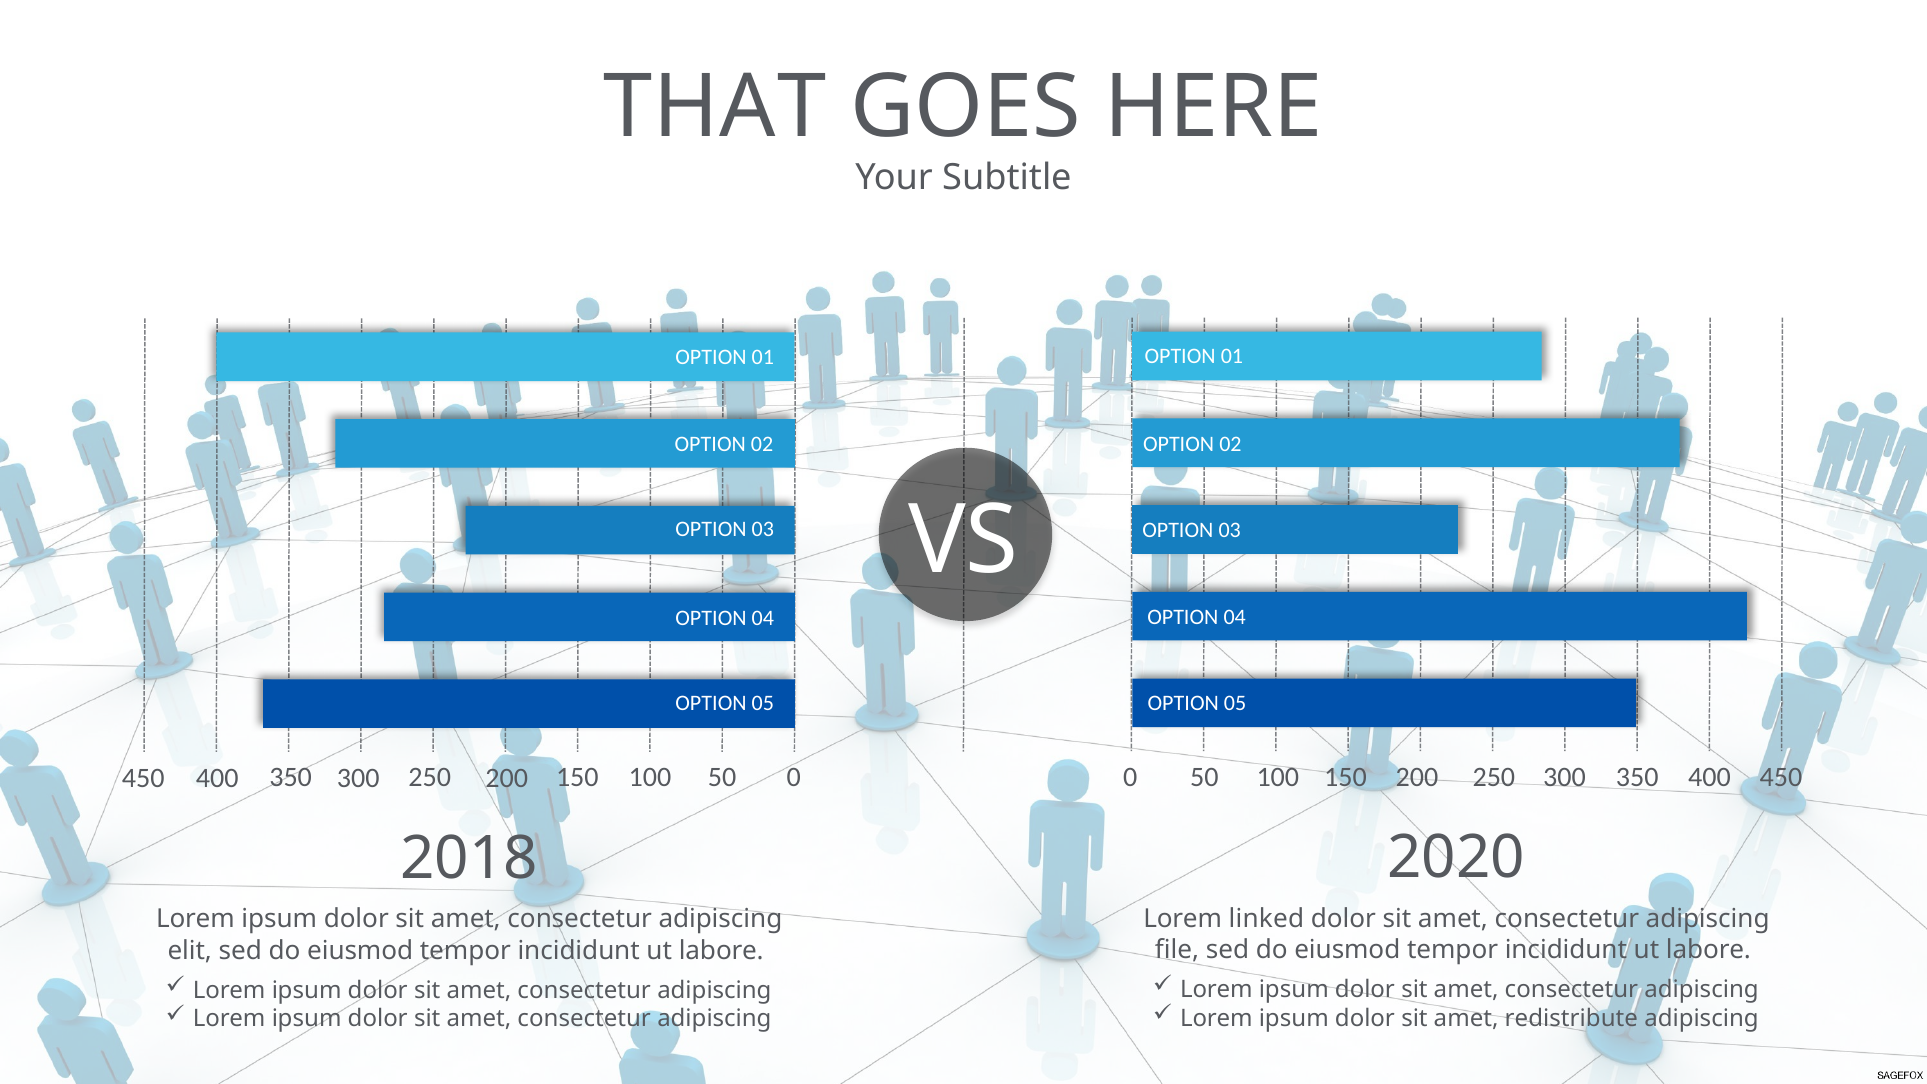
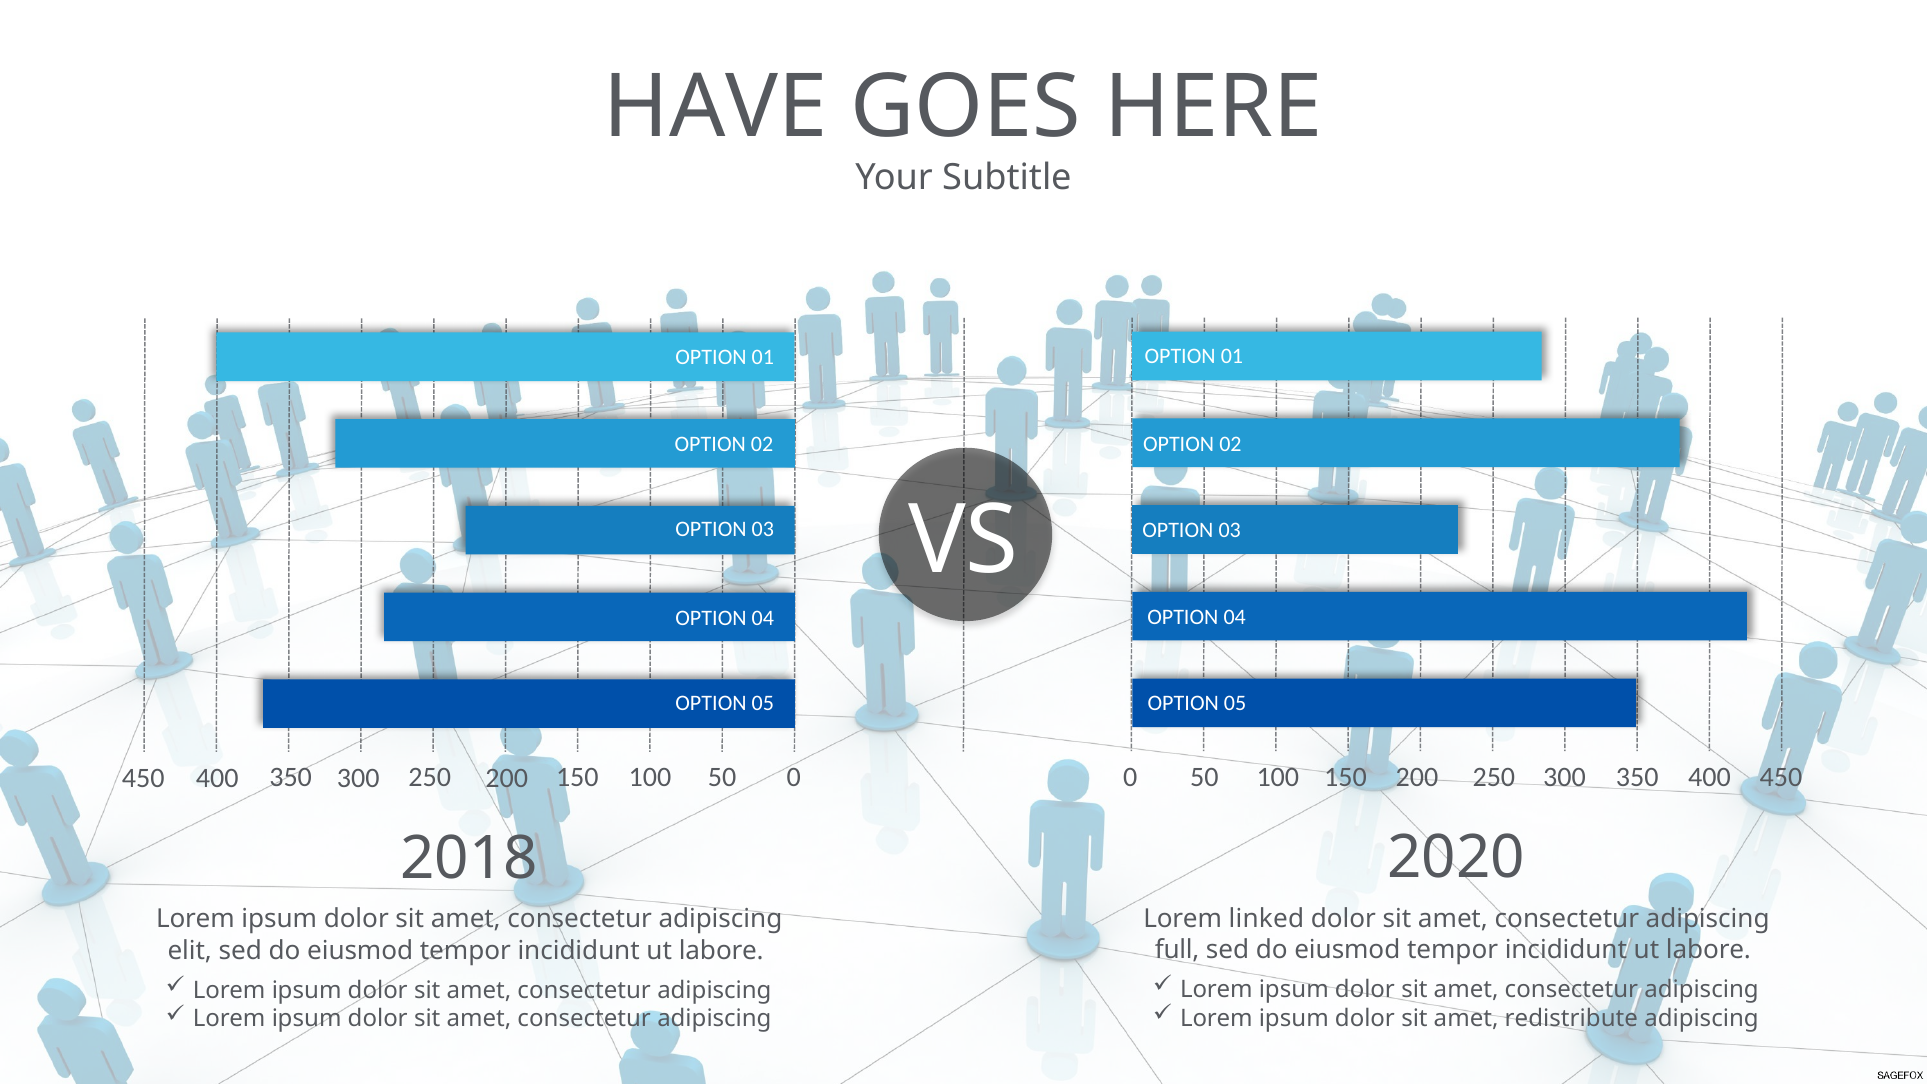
THAT: THAT -> HAVE (716, 107)
file: file -> full (1177, 950)
